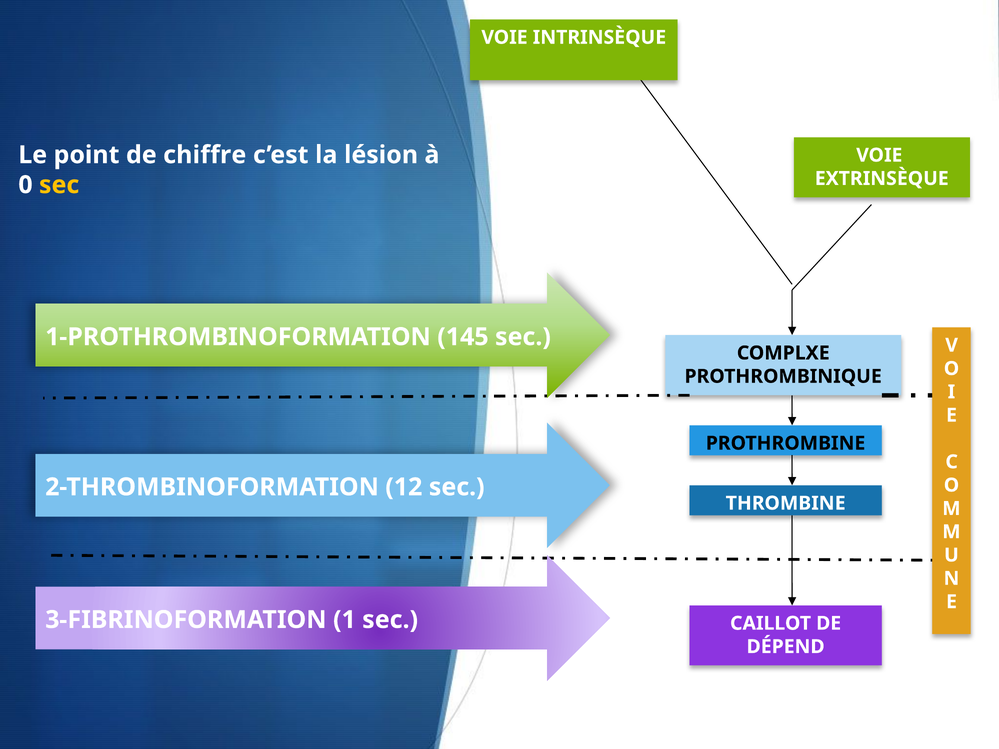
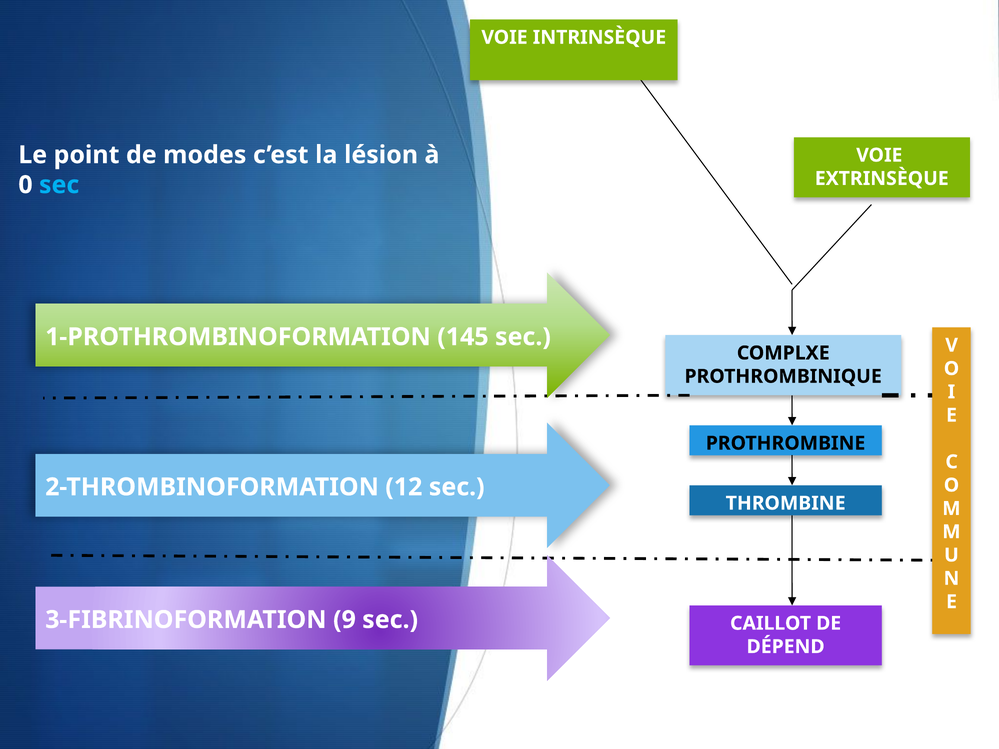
chiffre: chiffre -> modes (205, 155)
sec colour: yellow -> light blue (59, 185)
1: 1 -> 9 (344, 620)
